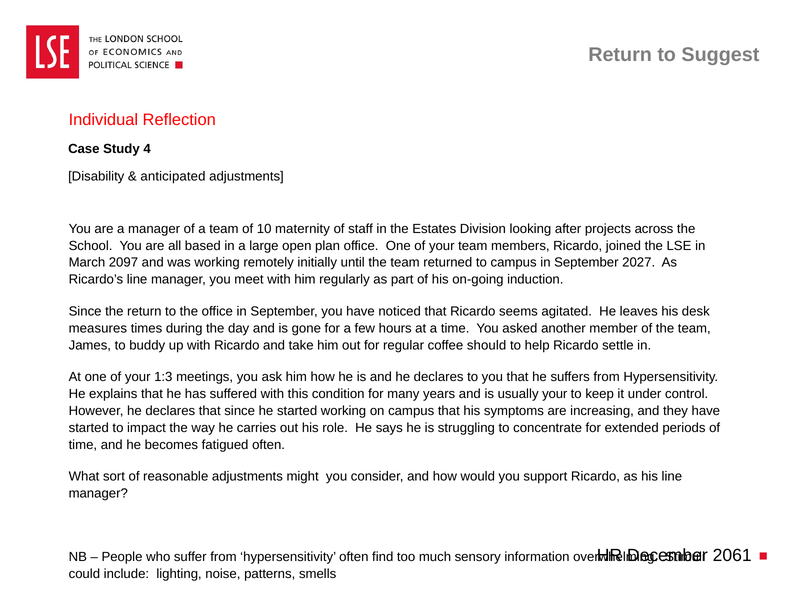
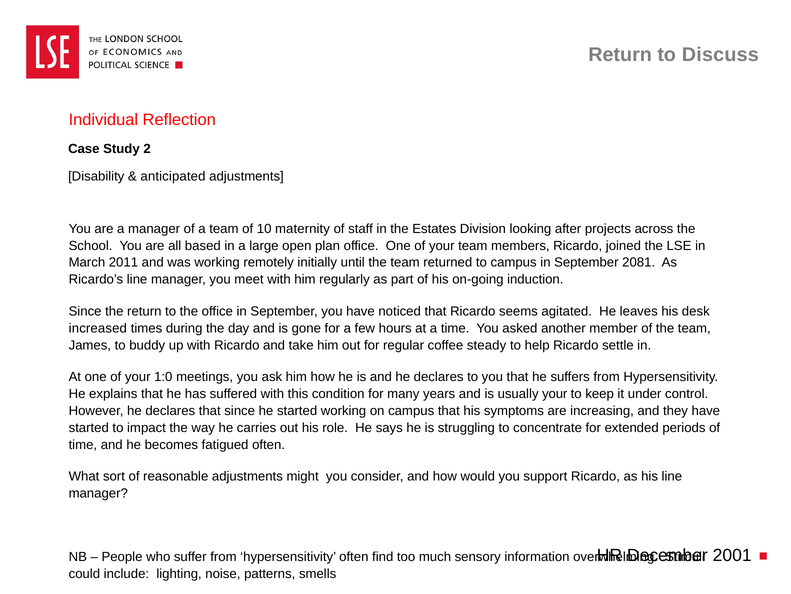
Suggest: Suggest -> Discuss (720, 55)
4: 4 -> 2 (147, 149)
2097: 2097 -> 2011 (123, 262)
2027: 2027 -> 2081 (639, 262)
measures: measures -> increased (98, 328)
should: should -> steady (487, 345)
1:3: 1:3 -> 1:0 (163, 377)
2061: 2061 -> 2001 (732, 555)
